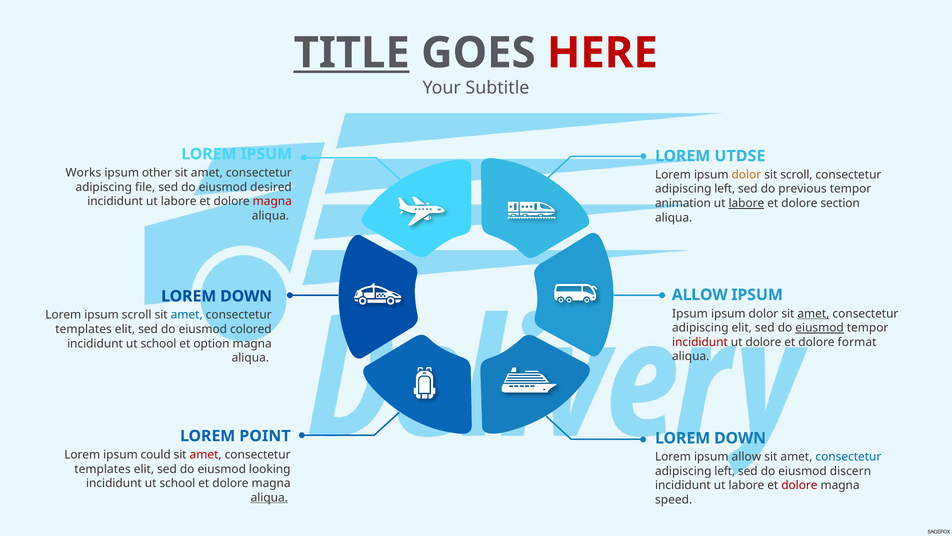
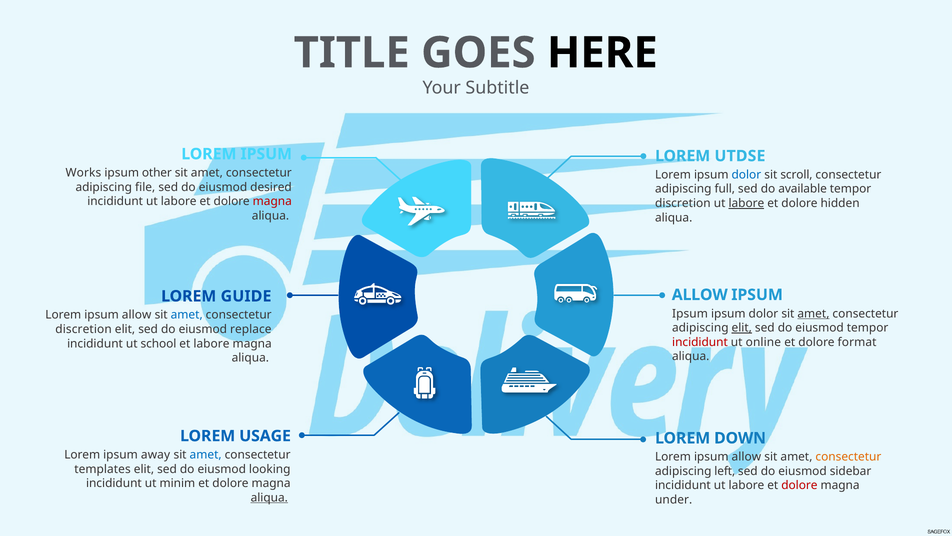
TITLE underline: present -> none (352, 53)
HERE colour: red -> black (602, 53)
dolor colour: orange -> blue (746, 175)
left: left -> full (725, 189)
previous: previous -> available (803, 189)
animation: animation -> discretion (683, 203)
section: section -> hidden (840, 203)
DOWN: DOWN -> GUIDE (246, 296)
scroll: scroll -> allow (137, 315)
elit underline: none -> present (742, 328)
eiusmod underline: present -> none (820, 328)
templates: templates -> discretion (84, 329)
colored: colored -> replace (251, 329)
ut dolore: dolore -> online (763, 342)
et option: option -> labore (211, 343)
POINT: POINT -> USAGE (265, 436)
could: could -> away (156, 454)
amet colour: red -> blue (206, 454)
consectetur colour: blue -> orange (848, 457)
discern: discern -> sidebar (851, 471)
school: school -> minim (177, 483)
speed: speed -> under (674, 499)
